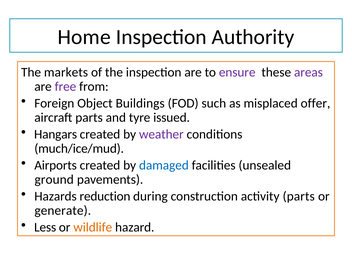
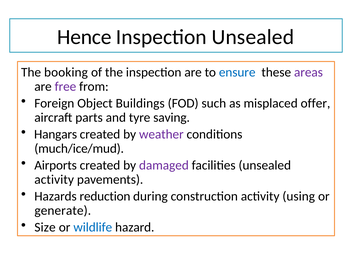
Home: Home -> Hence (84, 37)
Inspection Authority: Authority -> Unsealed (253, 37)
markets: markets -> booking (66, 72)
ensure colour: purple -> blue (237, 72)
issued: issued -> saving (172, 117)
damaged colour: blue -> purple (164, 165)
ground: ground -> activity (54, 180)
activity parts: parts -> using (299, 196)
Less: Less -> Size (45, 227)
wildlife colour: orange -> blue (93, 227)
